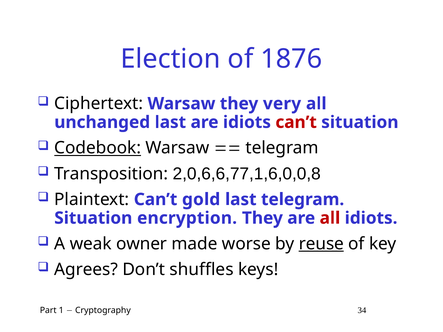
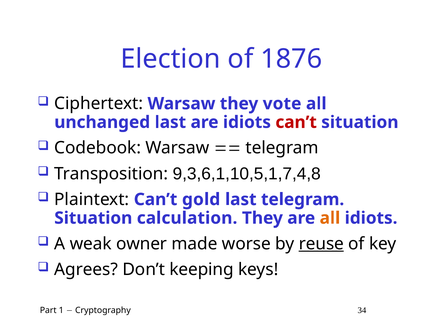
very: very -> vote (282, 104)
Codebook underline: present -> none (98, 148)
2,0,6,6,77,1,6,0,0,8: 2,0,6,6,77,1,6,0,0,8 -> 9,3,6,1,10,5,1,7,4,8 (247, 174)
encryption: encryption -> calculation (187, 218)
all colour: red -> orange (330, 218)
shuffles: shuffles -> keeping (202, 270)
